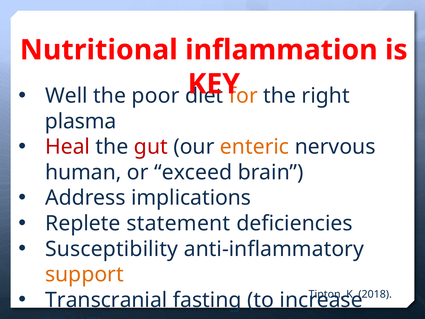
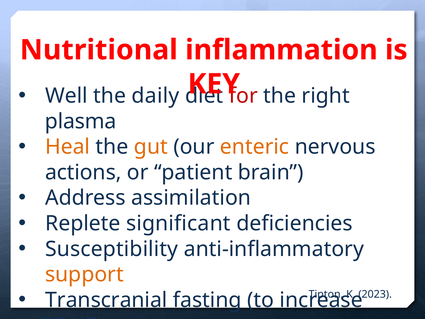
poor: poor -> daily (155, 96)
for colour: orange -> red (243, 96)
Heal colour: red -> orange (68, 147)
gut colour: red -> orange (151, 147)
human: human -> actions (83, 172)
exceed: exceed -> patient (193, 172)
implications: implications -> assimilation (191, 198)
statement: statement -> significant (178, 223)
2018: 2018 -> 2023 (375, 294)
